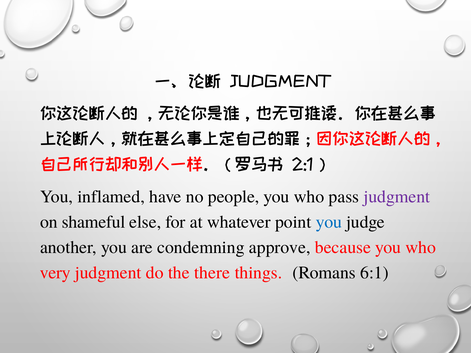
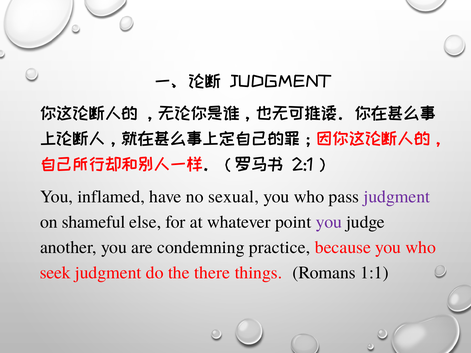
people: people -> sexual (234, 197)
you colour: blue -> purple (329, 222)
approve: approve -> practice (280, 248)
very: very -> seek (55, 273)
6:1: 6:1 -> 1:1 (374, 273)
